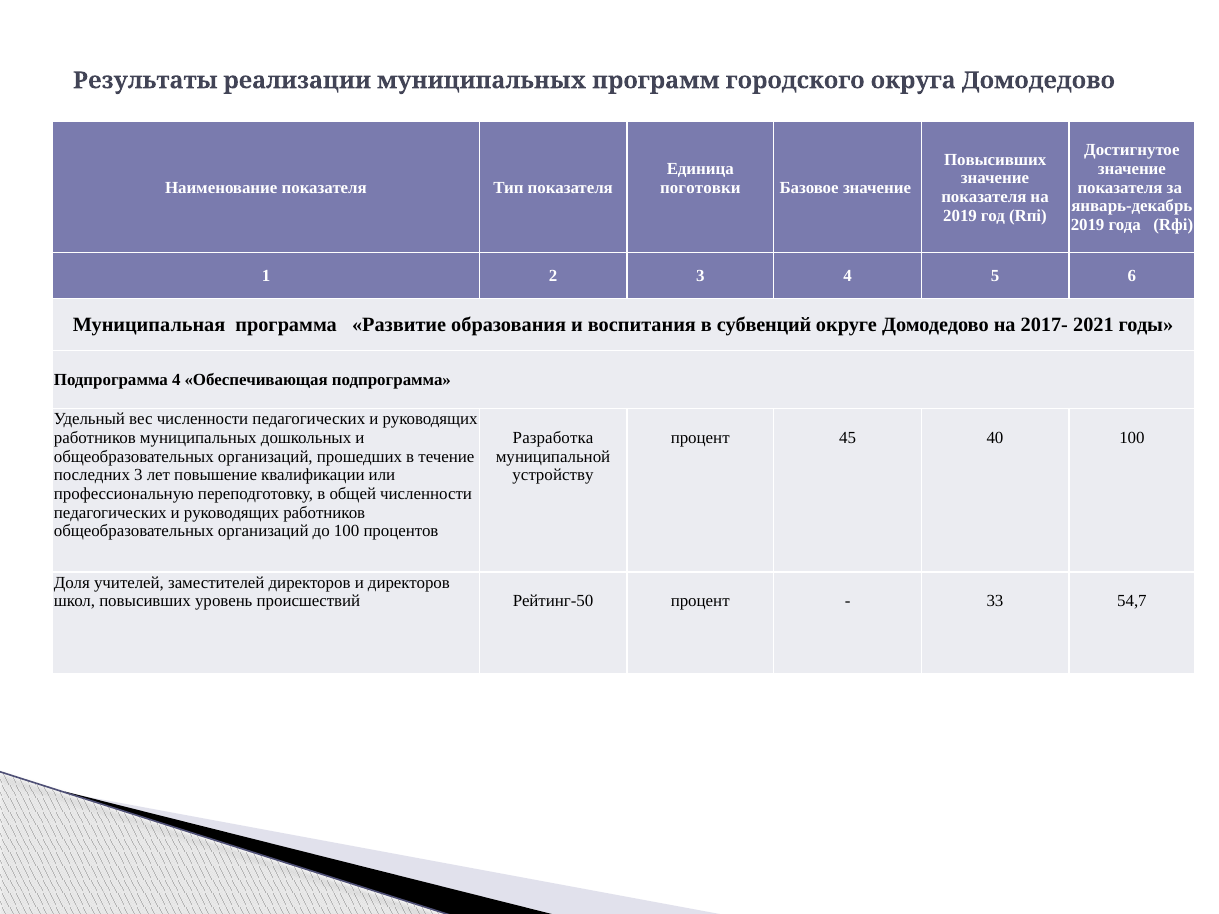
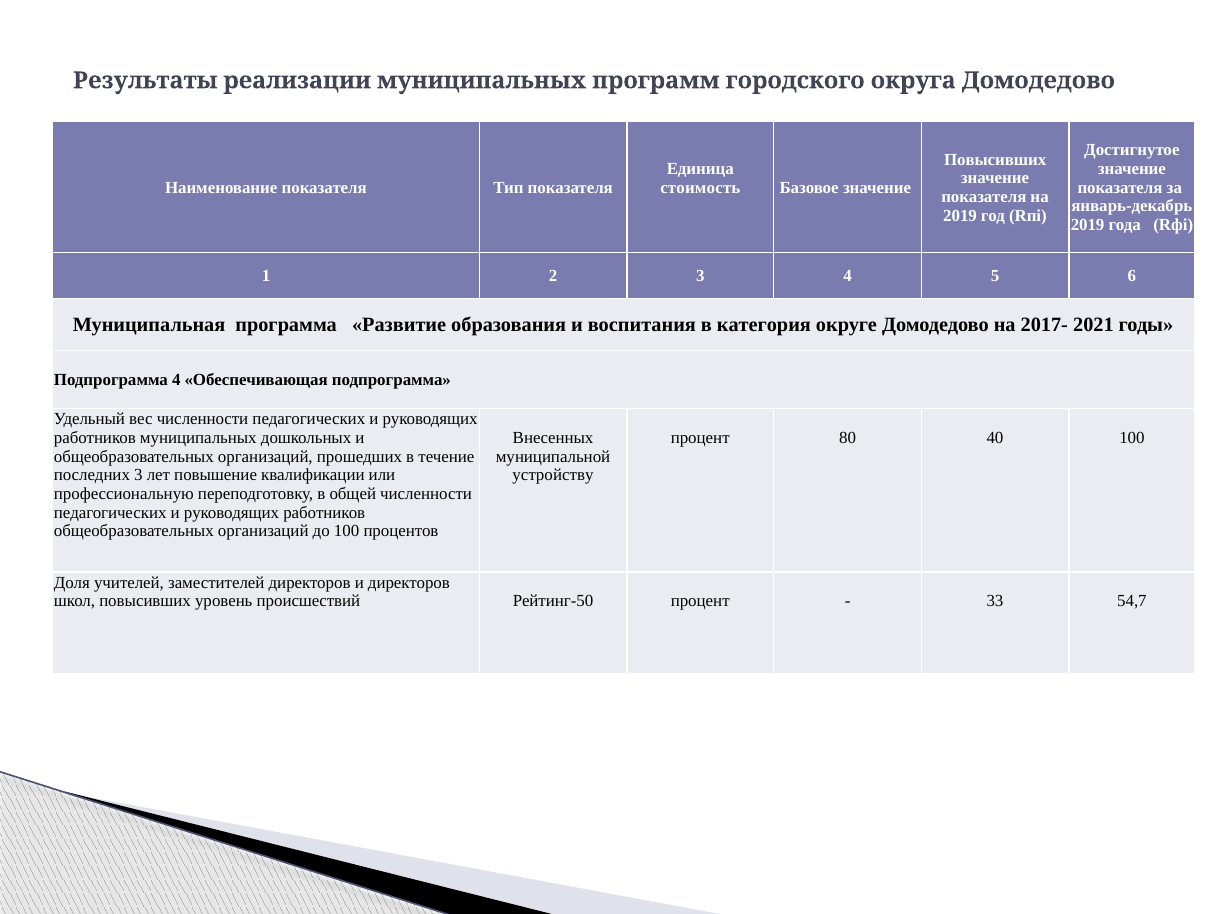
поготовки: поготовки -> стоимость (700, 188)
субвенций: субвенций -> категория (764, 325)
Разработка: Разработка -> Внесенных (553, 438)
45: 45 -> 80 (848, 438)
